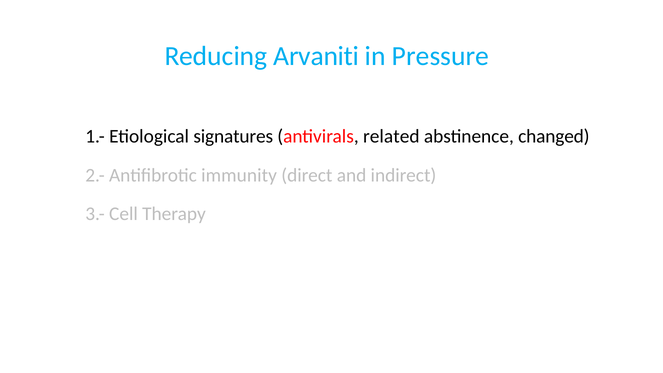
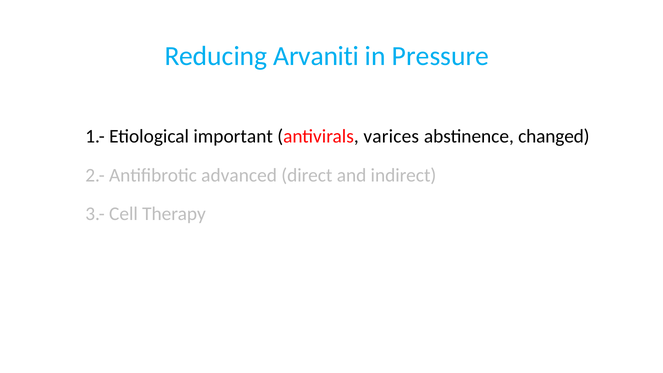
signatures: signatures -> important (233, 136)
related: related -> varices (391, 136)
immunity: immunity -> advanced (239, 175)
